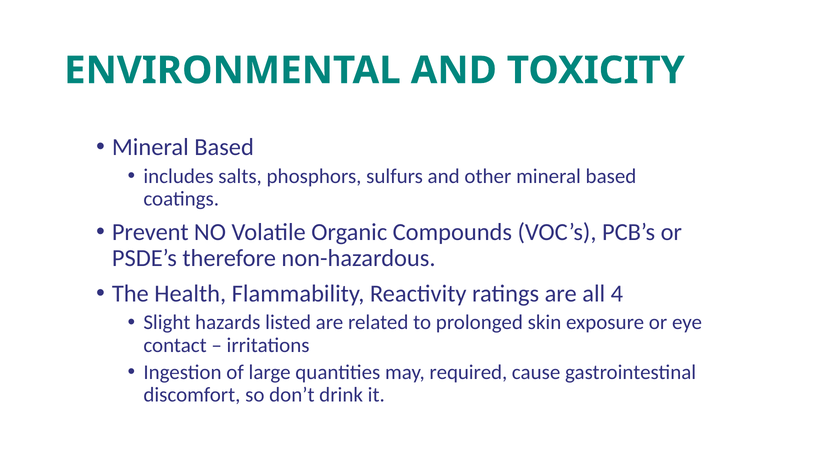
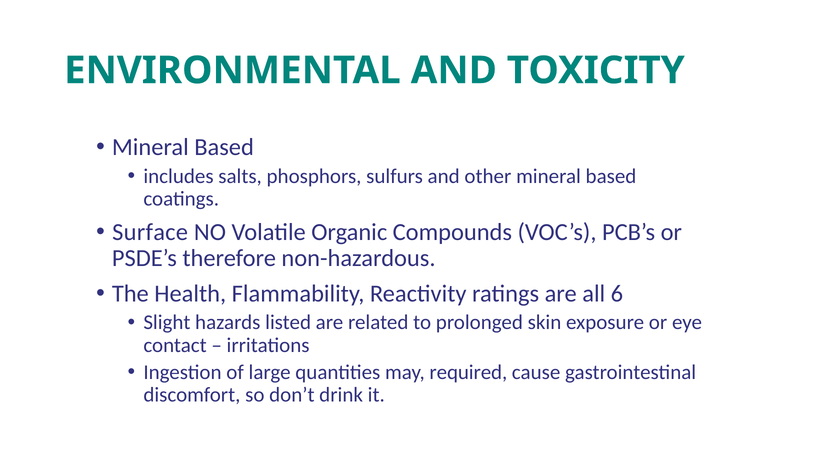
Prevent: Prevent -> Surface (150, 232)
4: 4 -> 6 (617, 294)
